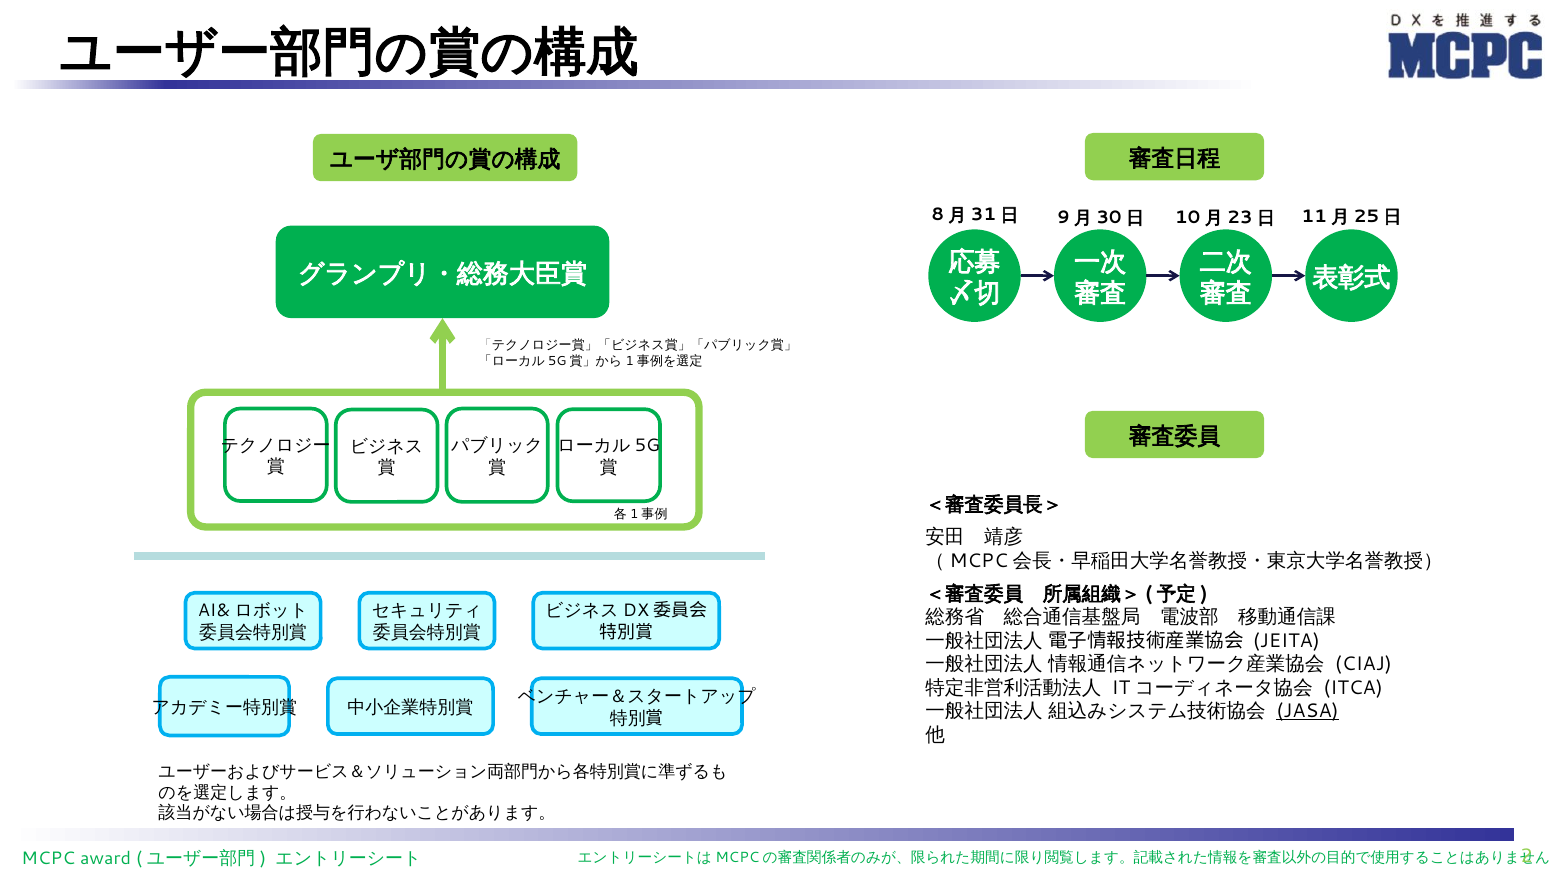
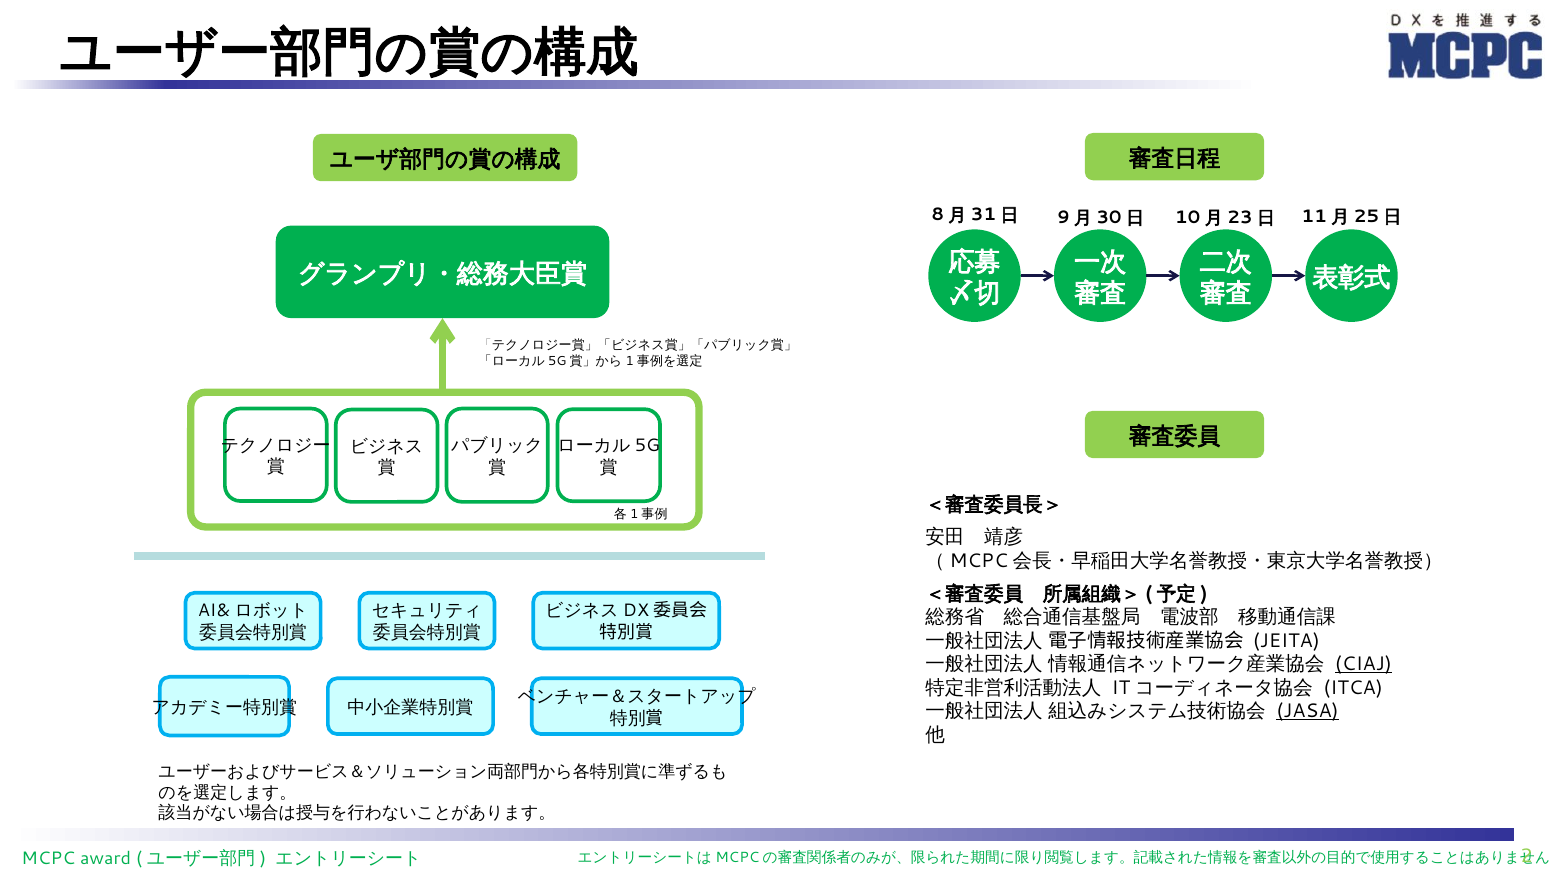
CIAJ underline: none -> present (1363, 664)
